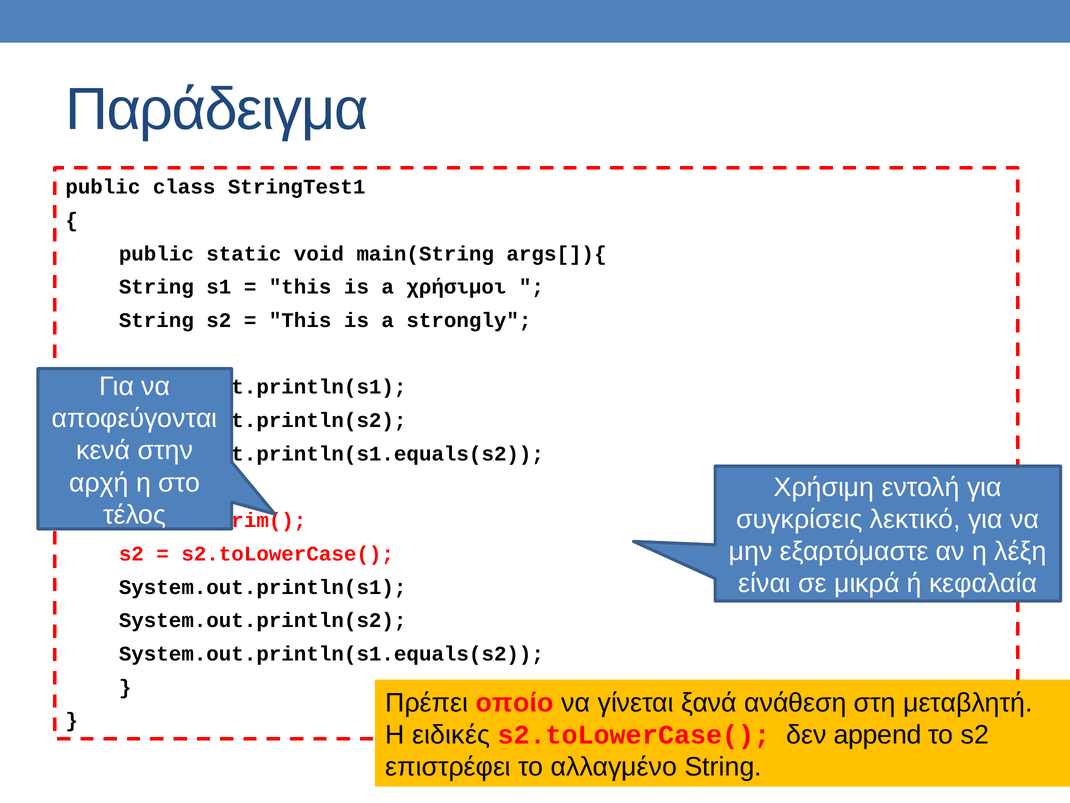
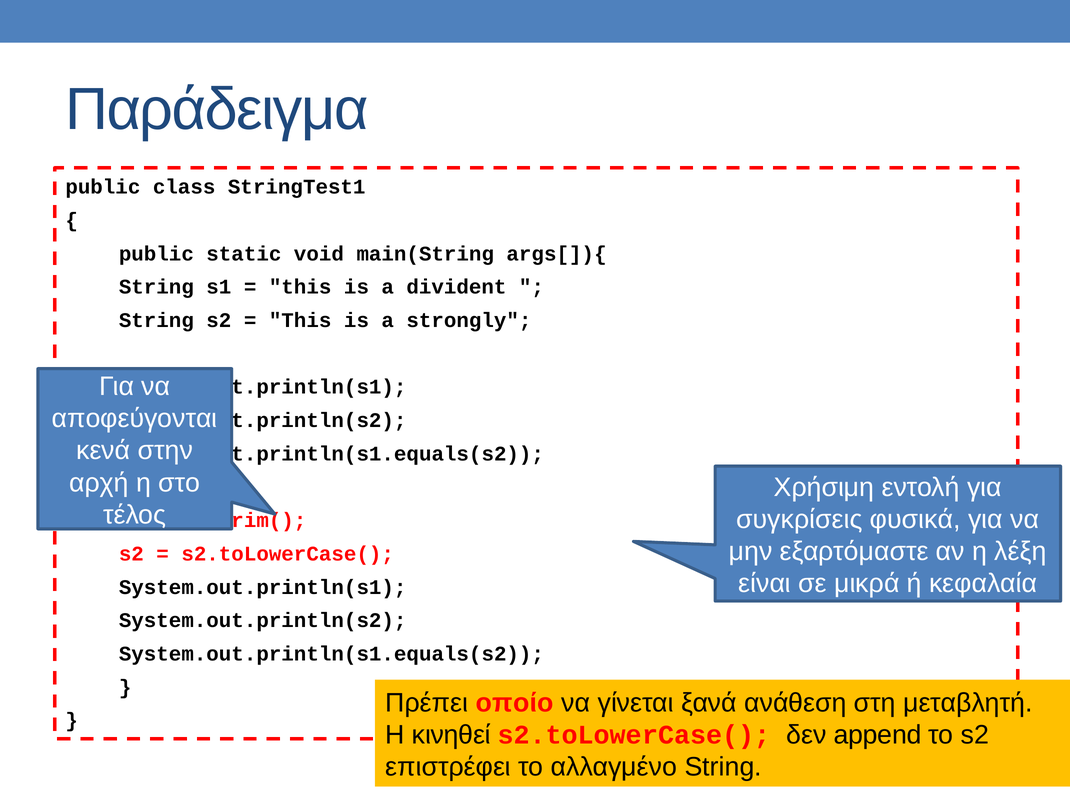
χρήσιμοι: χρήσιμοι -> divident (456, 287)
λεκτικό: λεκτικό -> φυσικά (915, 519)
ειδικές: ειδικές -> κινηθεί (451, 735)
